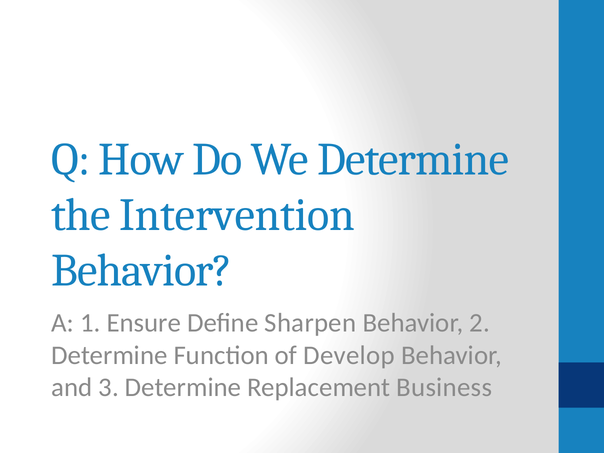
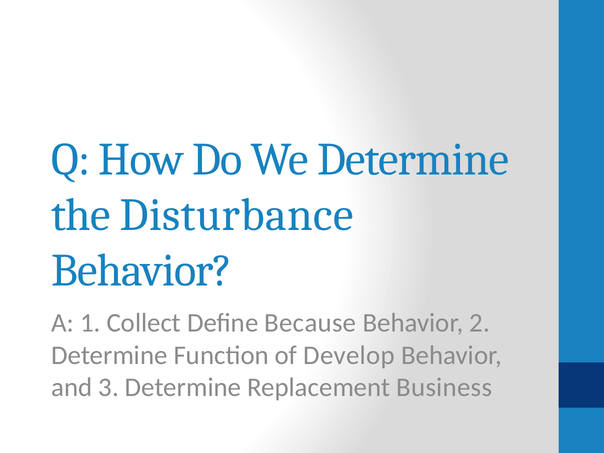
Intervention: Intervention -> Disturbance (237, 215)
Ensure: Ensure -> Collect (144, 323)
Sharpen: Sharpen -> Because (310, 323)
